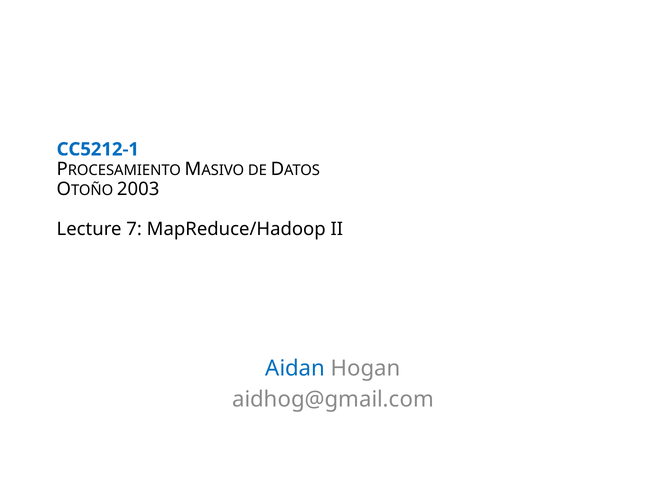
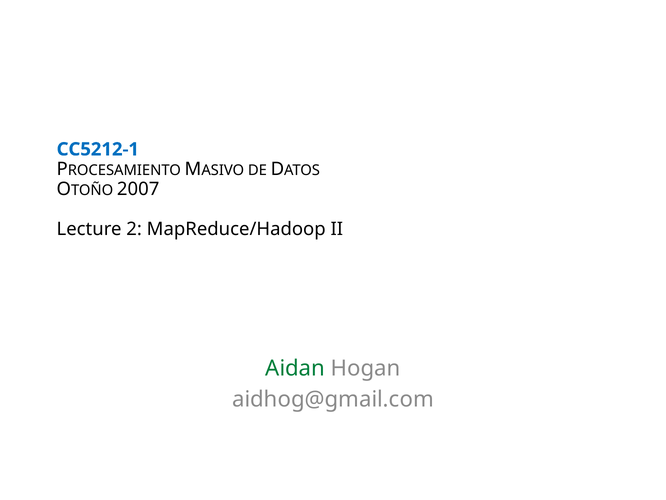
2003: 2003 -> 2007 (138, 189)
7: 7 -> 2 (134, 229)
Aidan colour: blue -> green (295, 368)
